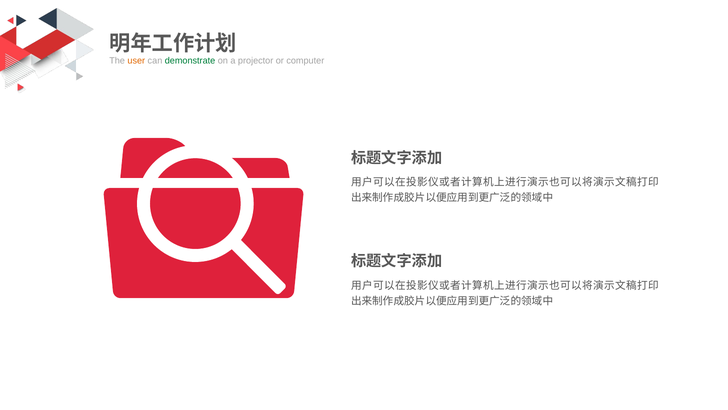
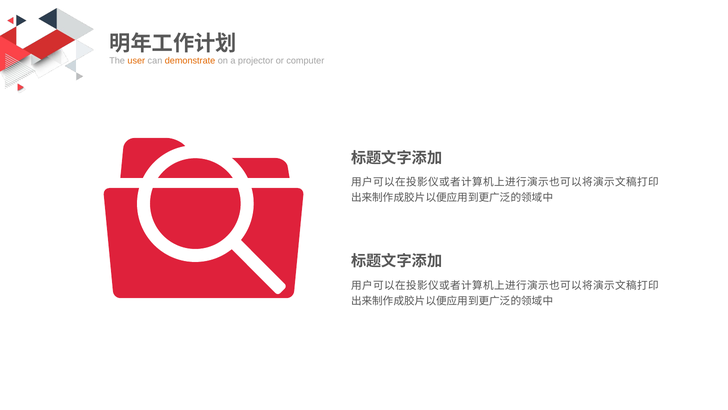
demonstrate colour: green -> orange (190, 61)
